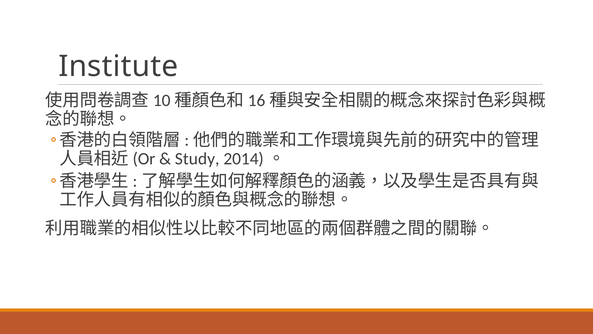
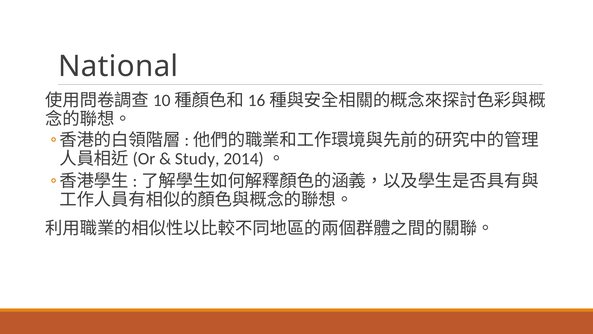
Institute: Institute -> National (118, 66)
